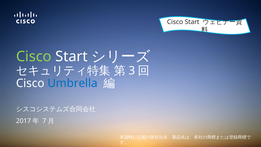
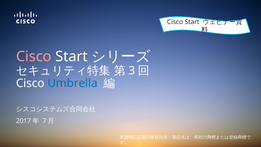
Cisco colour: light green -> pink (34, 56)
